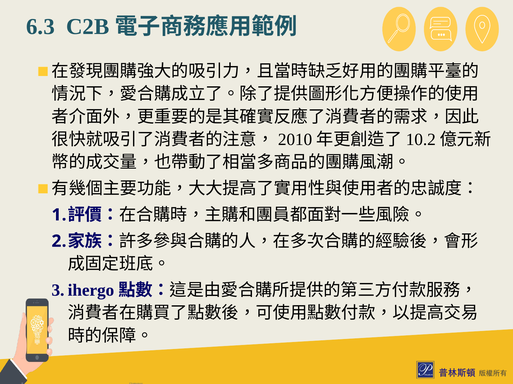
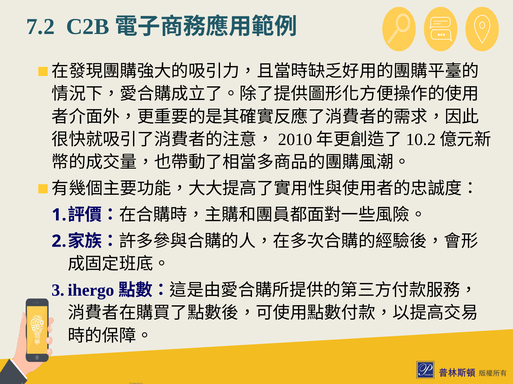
6.3: 6.3 -> 7.2 (40, 27)
